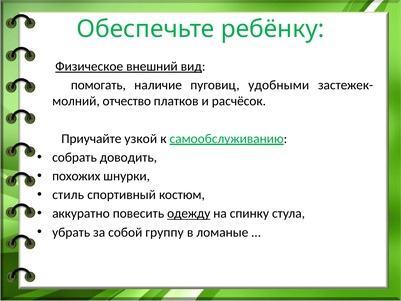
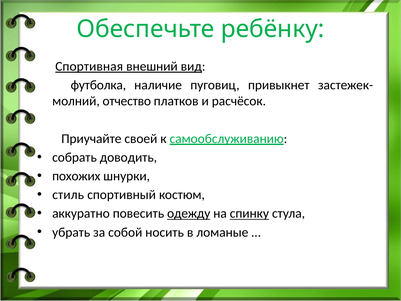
Физическое: Физическое -> Спортивная (89, 66)
помогать: помогать -> футболка (98, 85)
удобными: удобными -> привыкнет (279, 85)
узкой: узкой -> своей (141, 139)
спинку underline: none -> present (249, 213)
группу: группу -> носить (165, 232)
